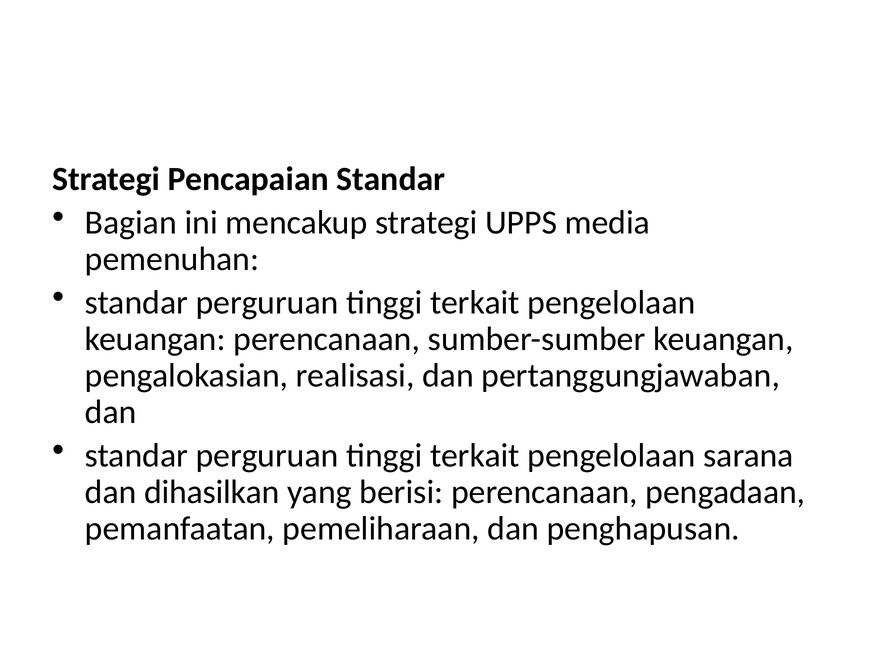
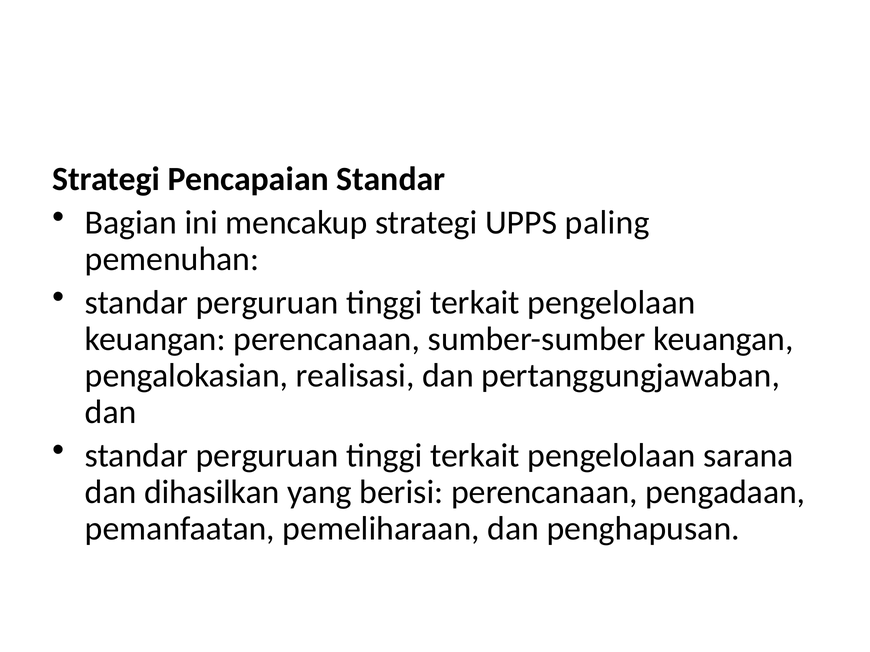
media: media -> paling (607, 223)
